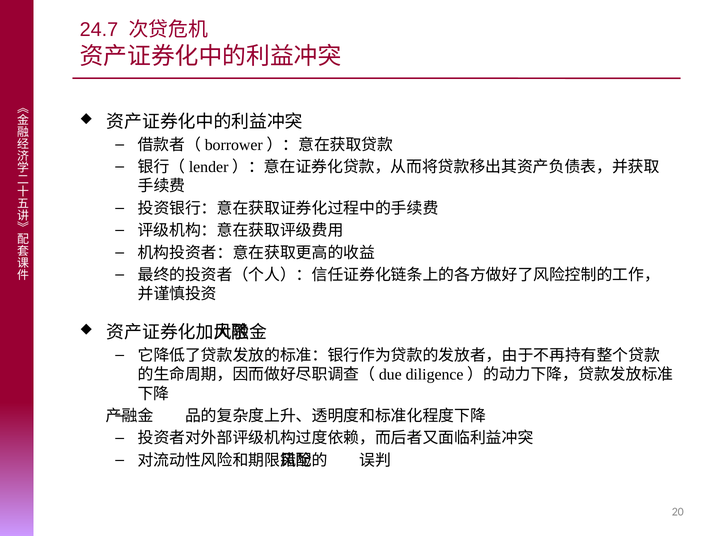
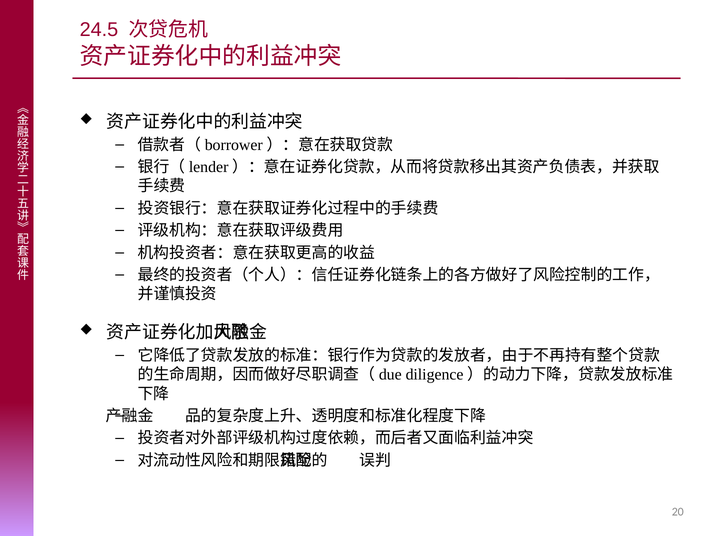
24.7: 24.7 -> 24.5 (99, 30)
